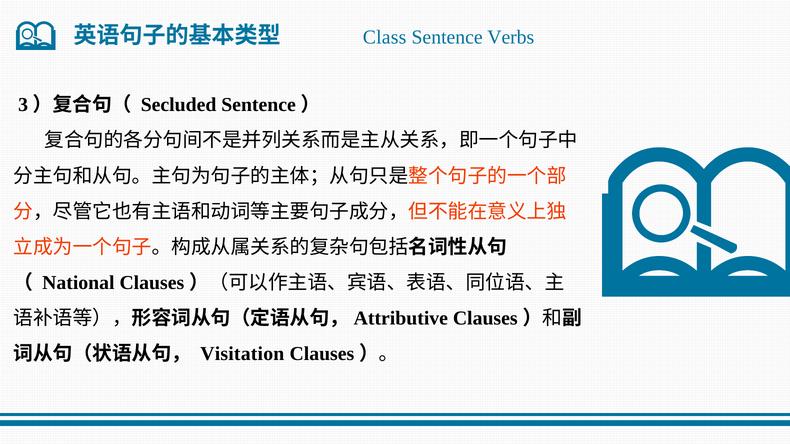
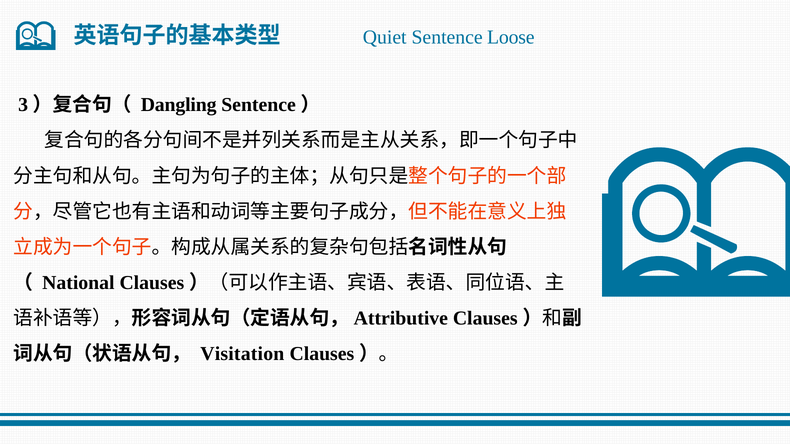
Class: Class -> Quiet (385, 37)
Verbs: Verbs -> Loose (511, 37)
Secluded: Secluded -> Dangling (179, 105)
